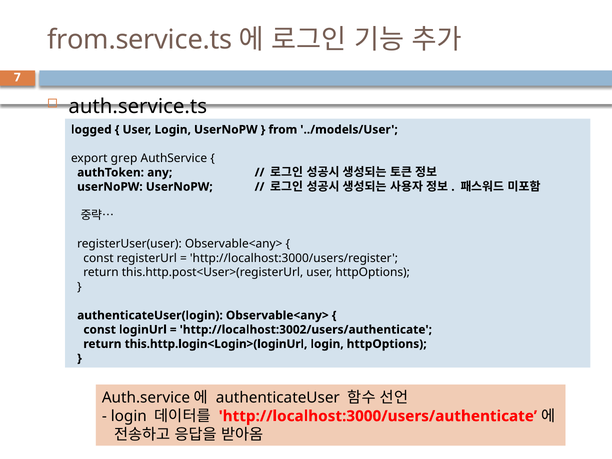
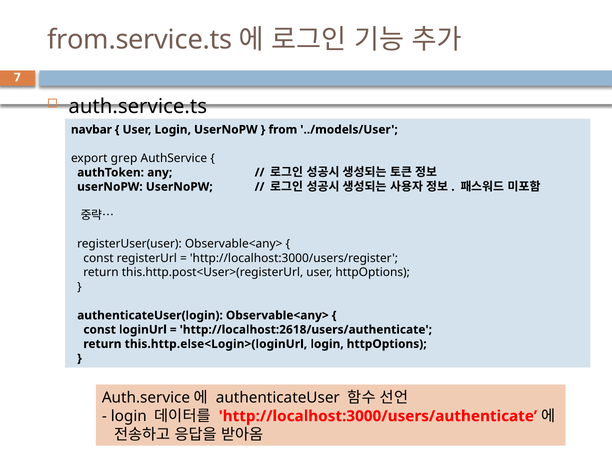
logged: logged -> navbar (91, 130)
http://localhost:3002/users/authenticate: http://localhost:3002/users/authenticate -> http://localhost:2618/users/authenticate (306, 330)
this.http.login<Login>(loginUrl: this.http.login<Login>(loginUrl -> this.http.else<Login>(loginUrl (216, 344)
